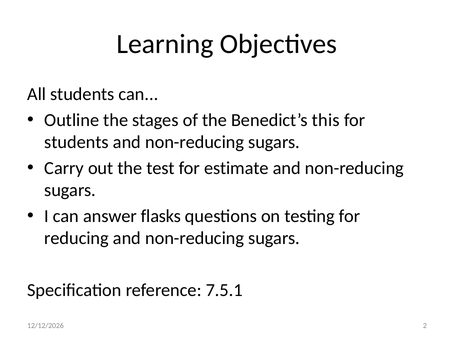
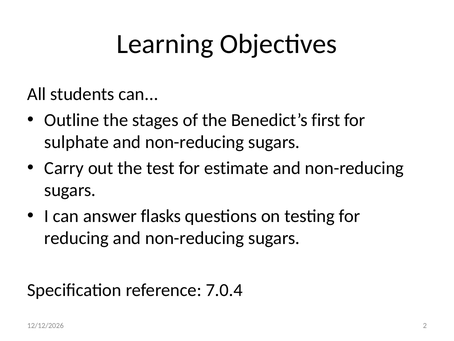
this: this -> first (326, 120)
students: students -> sulphate (77, 142)
7.5.1: 7.5.1 -> 7.0.4 (224, 290)
